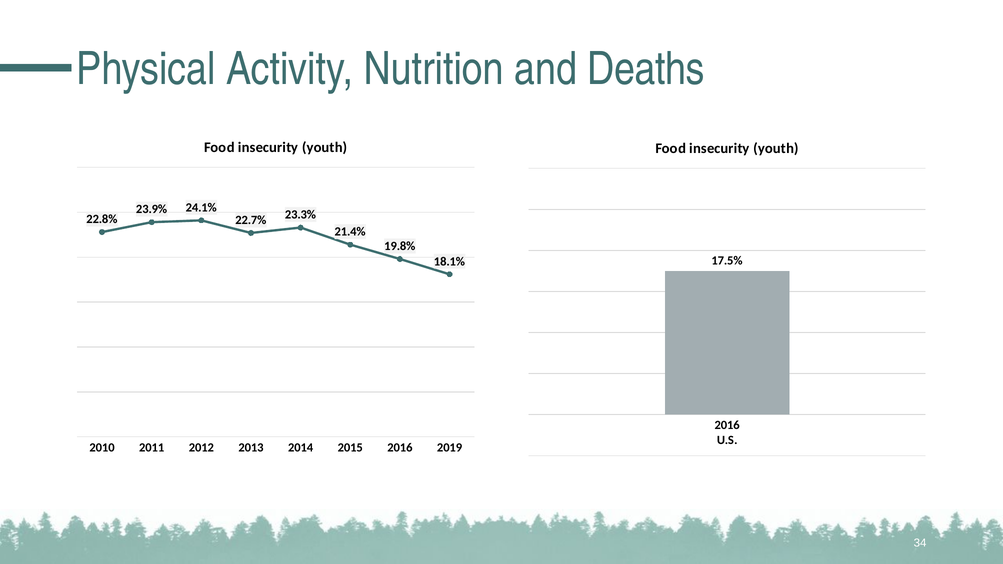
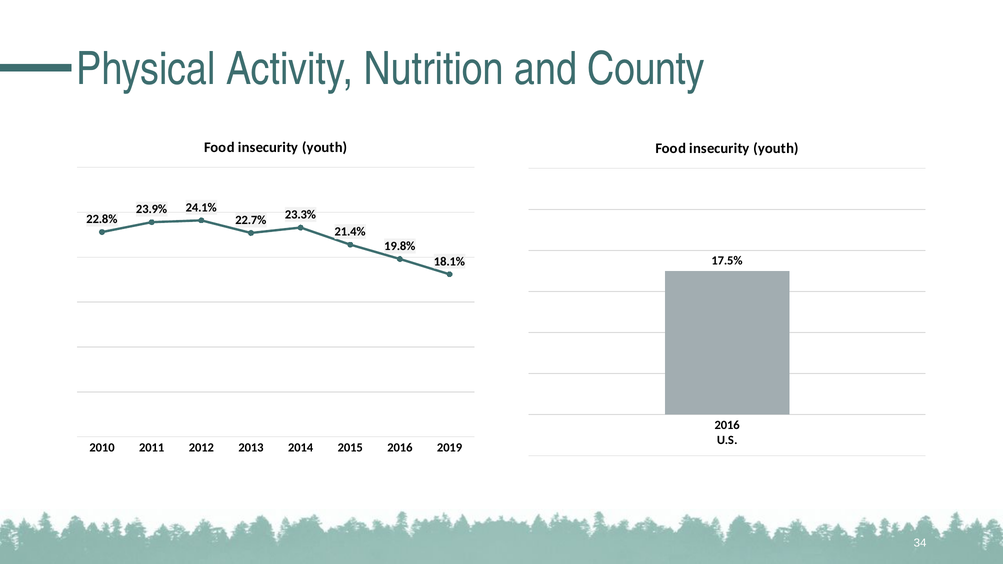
Deaths: Deaths -> County (646, 69)
